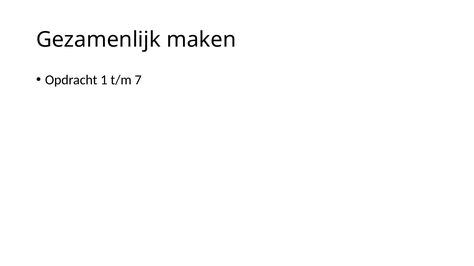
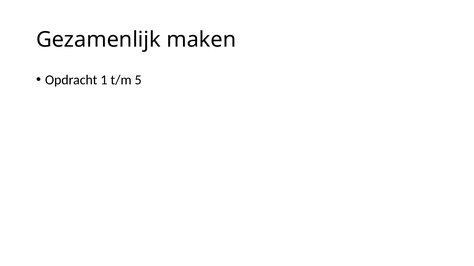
7: 7 -> 5 (138, 80)
